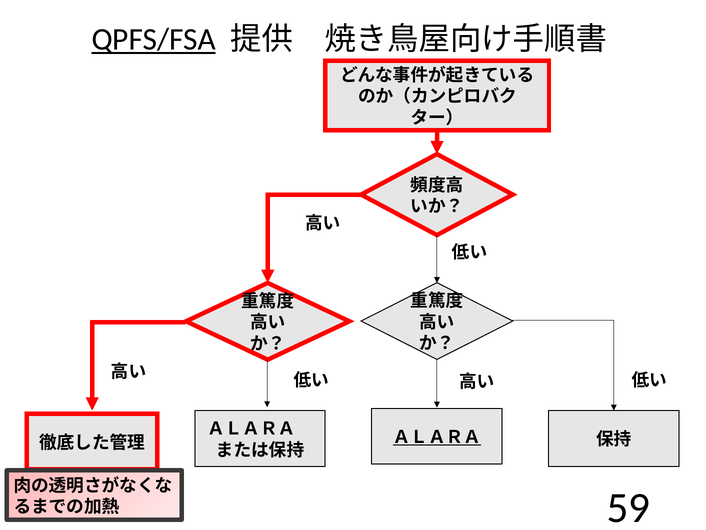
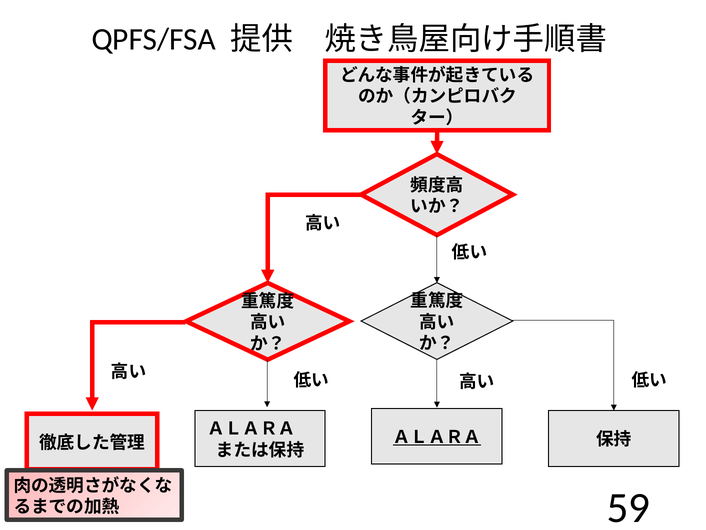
QPFS/FSA underline: present -> none (154, 39)
